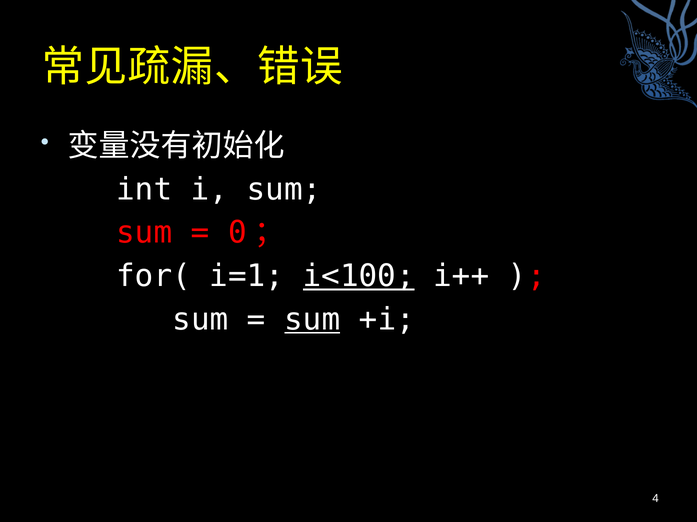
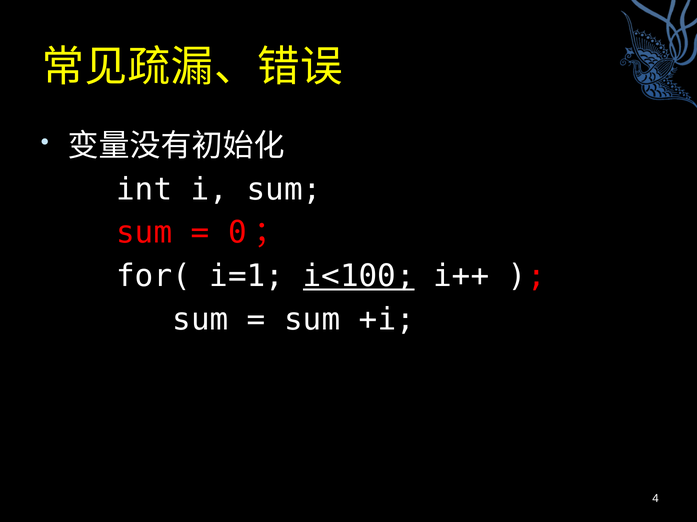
sum underline: present -> none (312, 320)
